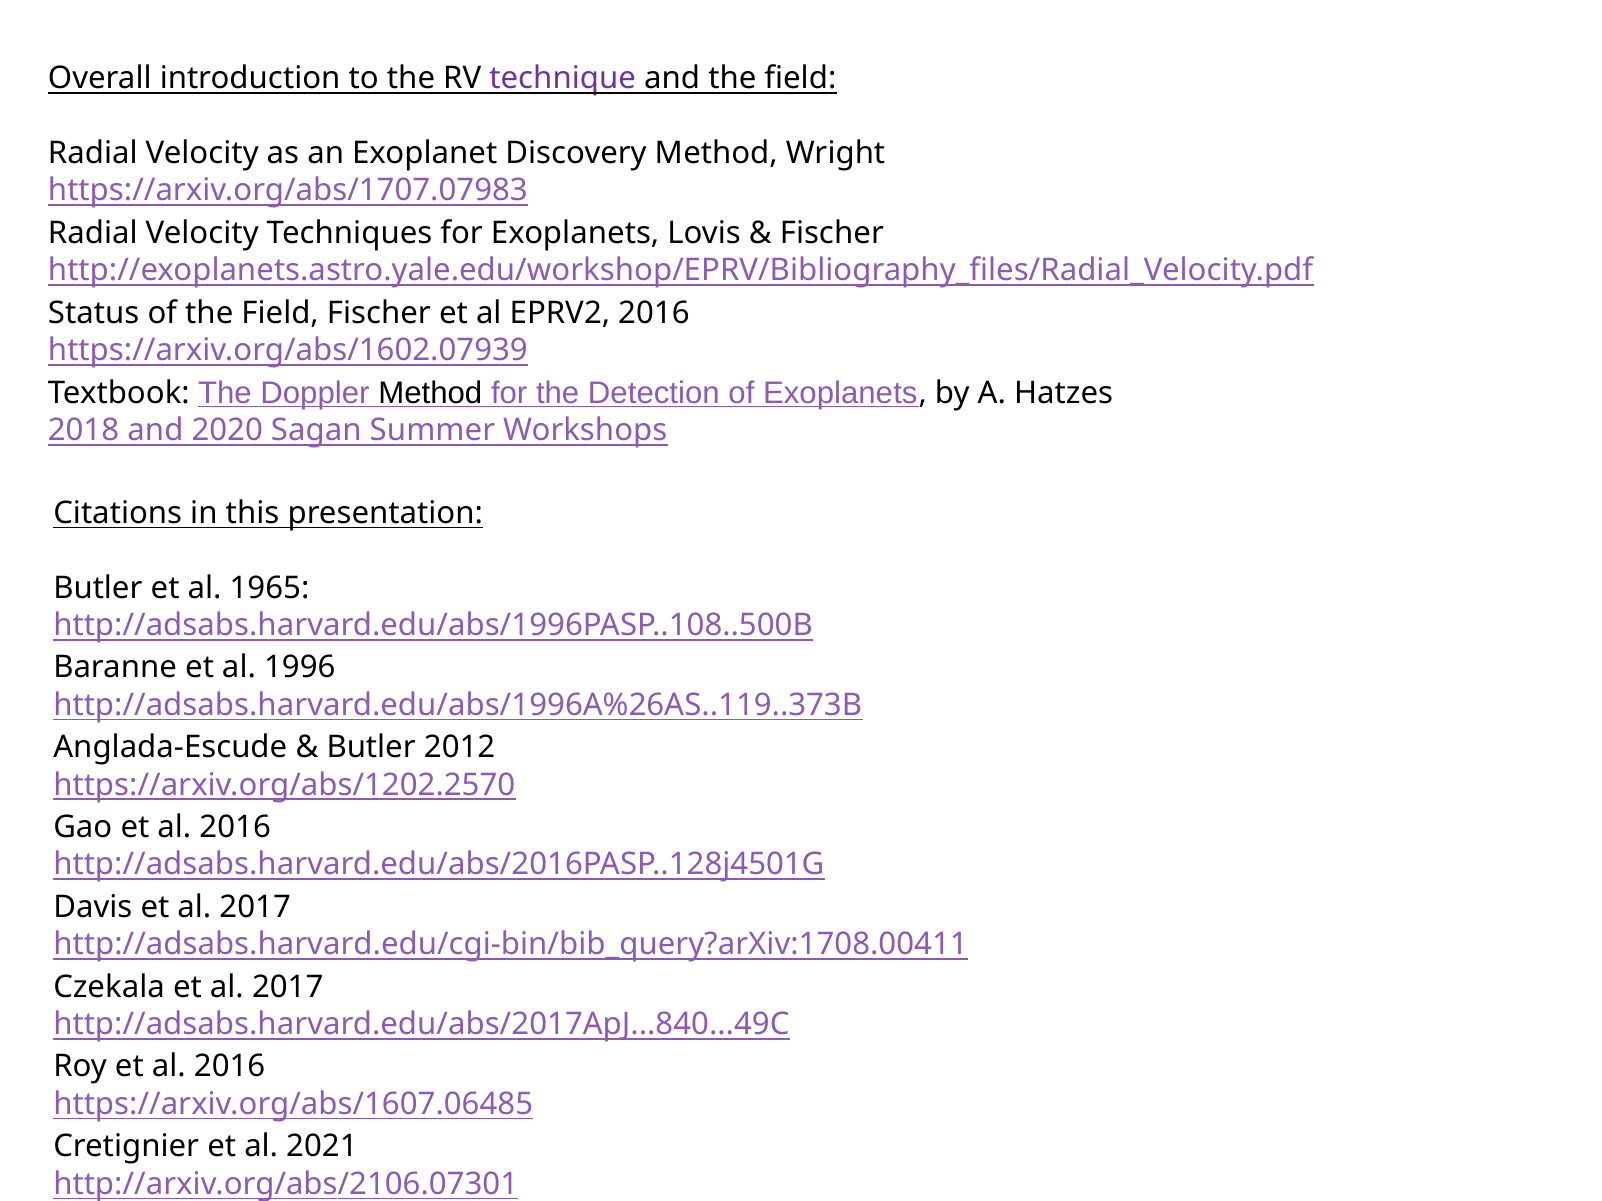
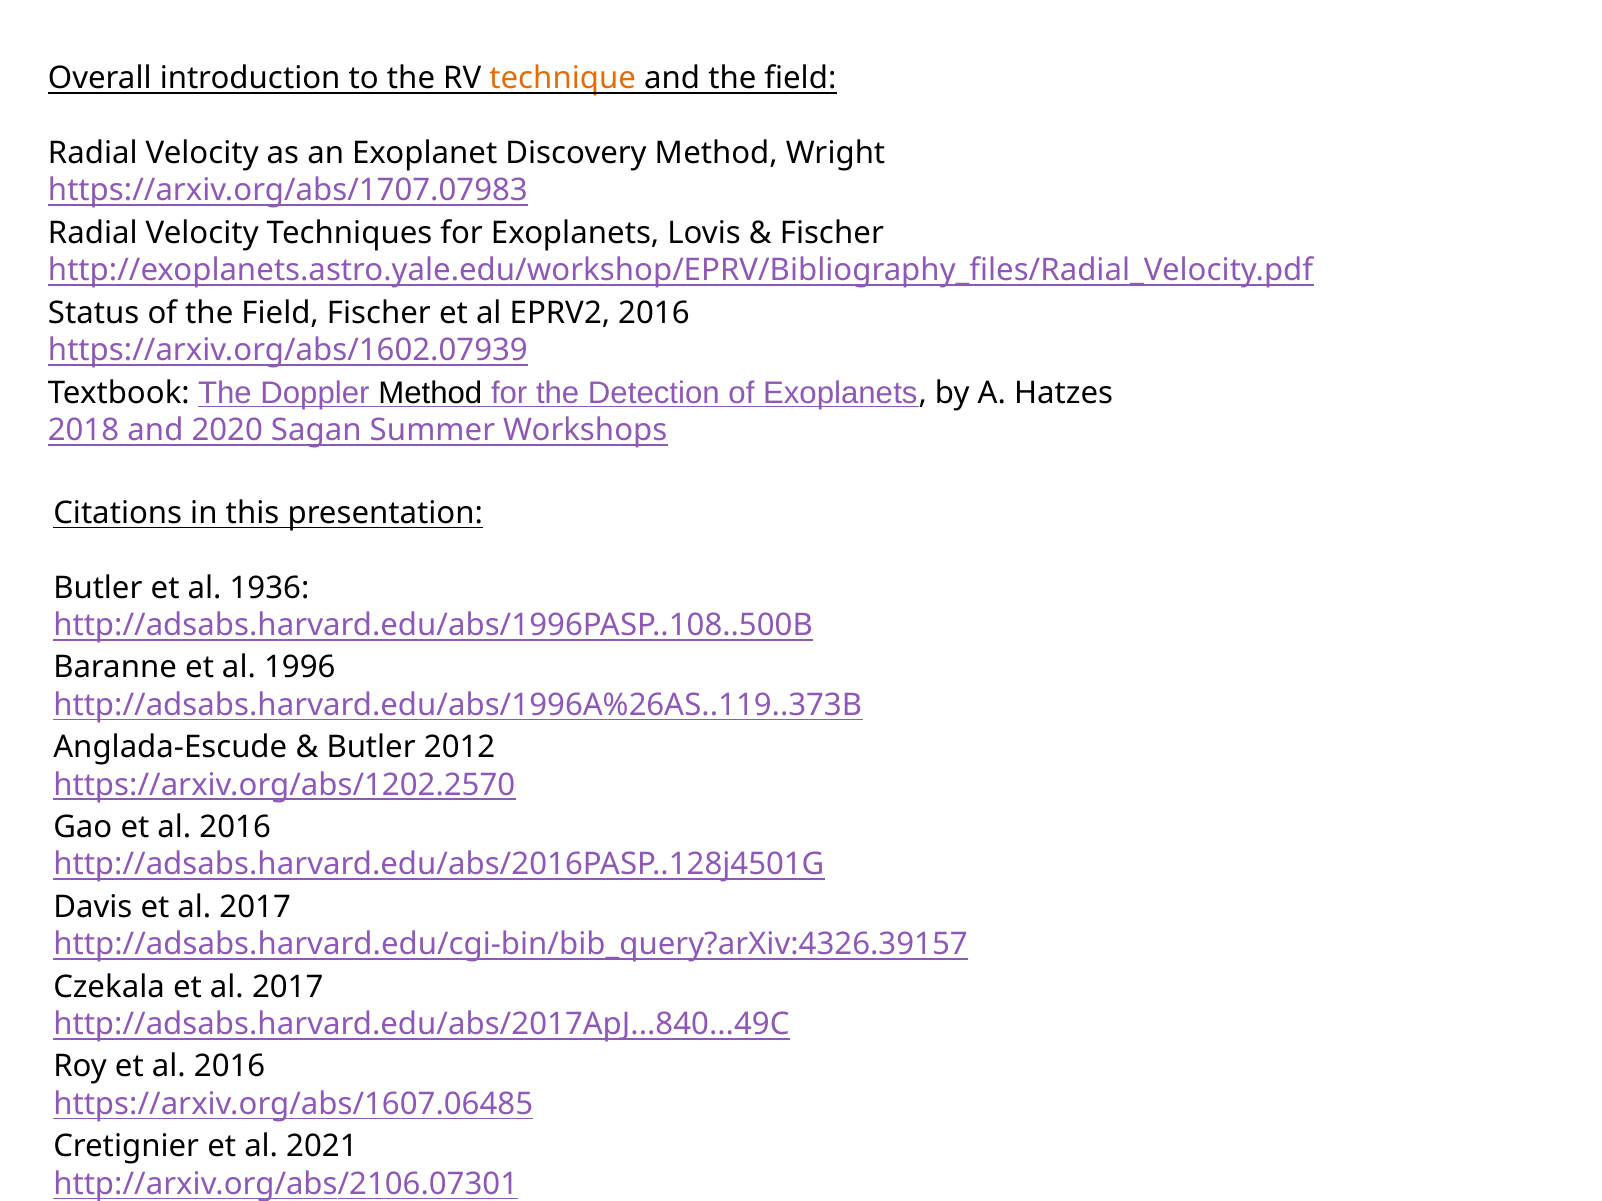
technique colour: purple -> orange (563, 79)
1965: 1965 -> 1936 (269, 588)
http://adsabs.harvard.edu/cgi-bin/bib_query?arXiv:1708.00411: http://adsabs.harvard.edu/cgi-bin/bib_query?arXiv:1708.00411 -> http://adsabs.harvard.edu/cgi-bin/bib_query?arXiv:4326.39157 (510, 945)
